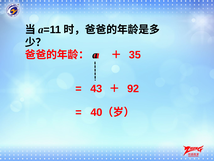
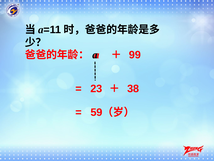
35: 35 -> 99 (135, 55)
43: 43 -> 23 (96, 88)
92: 92 -> 38 (133, 88)
40: 40 -> 59 (96, 112)
